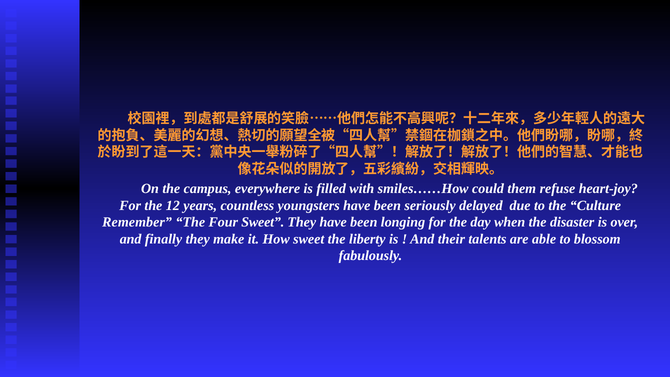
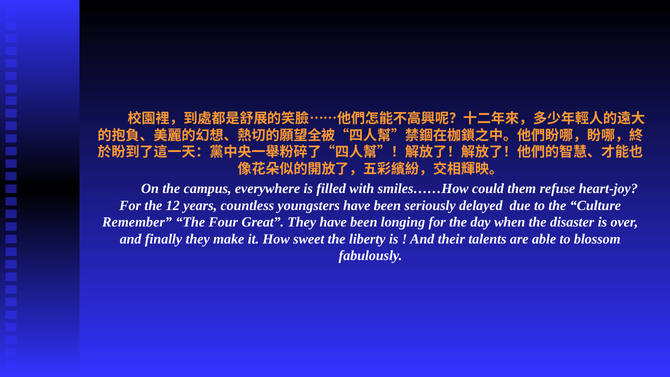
Four Sweet: Sweet -> Great (263, 222)
